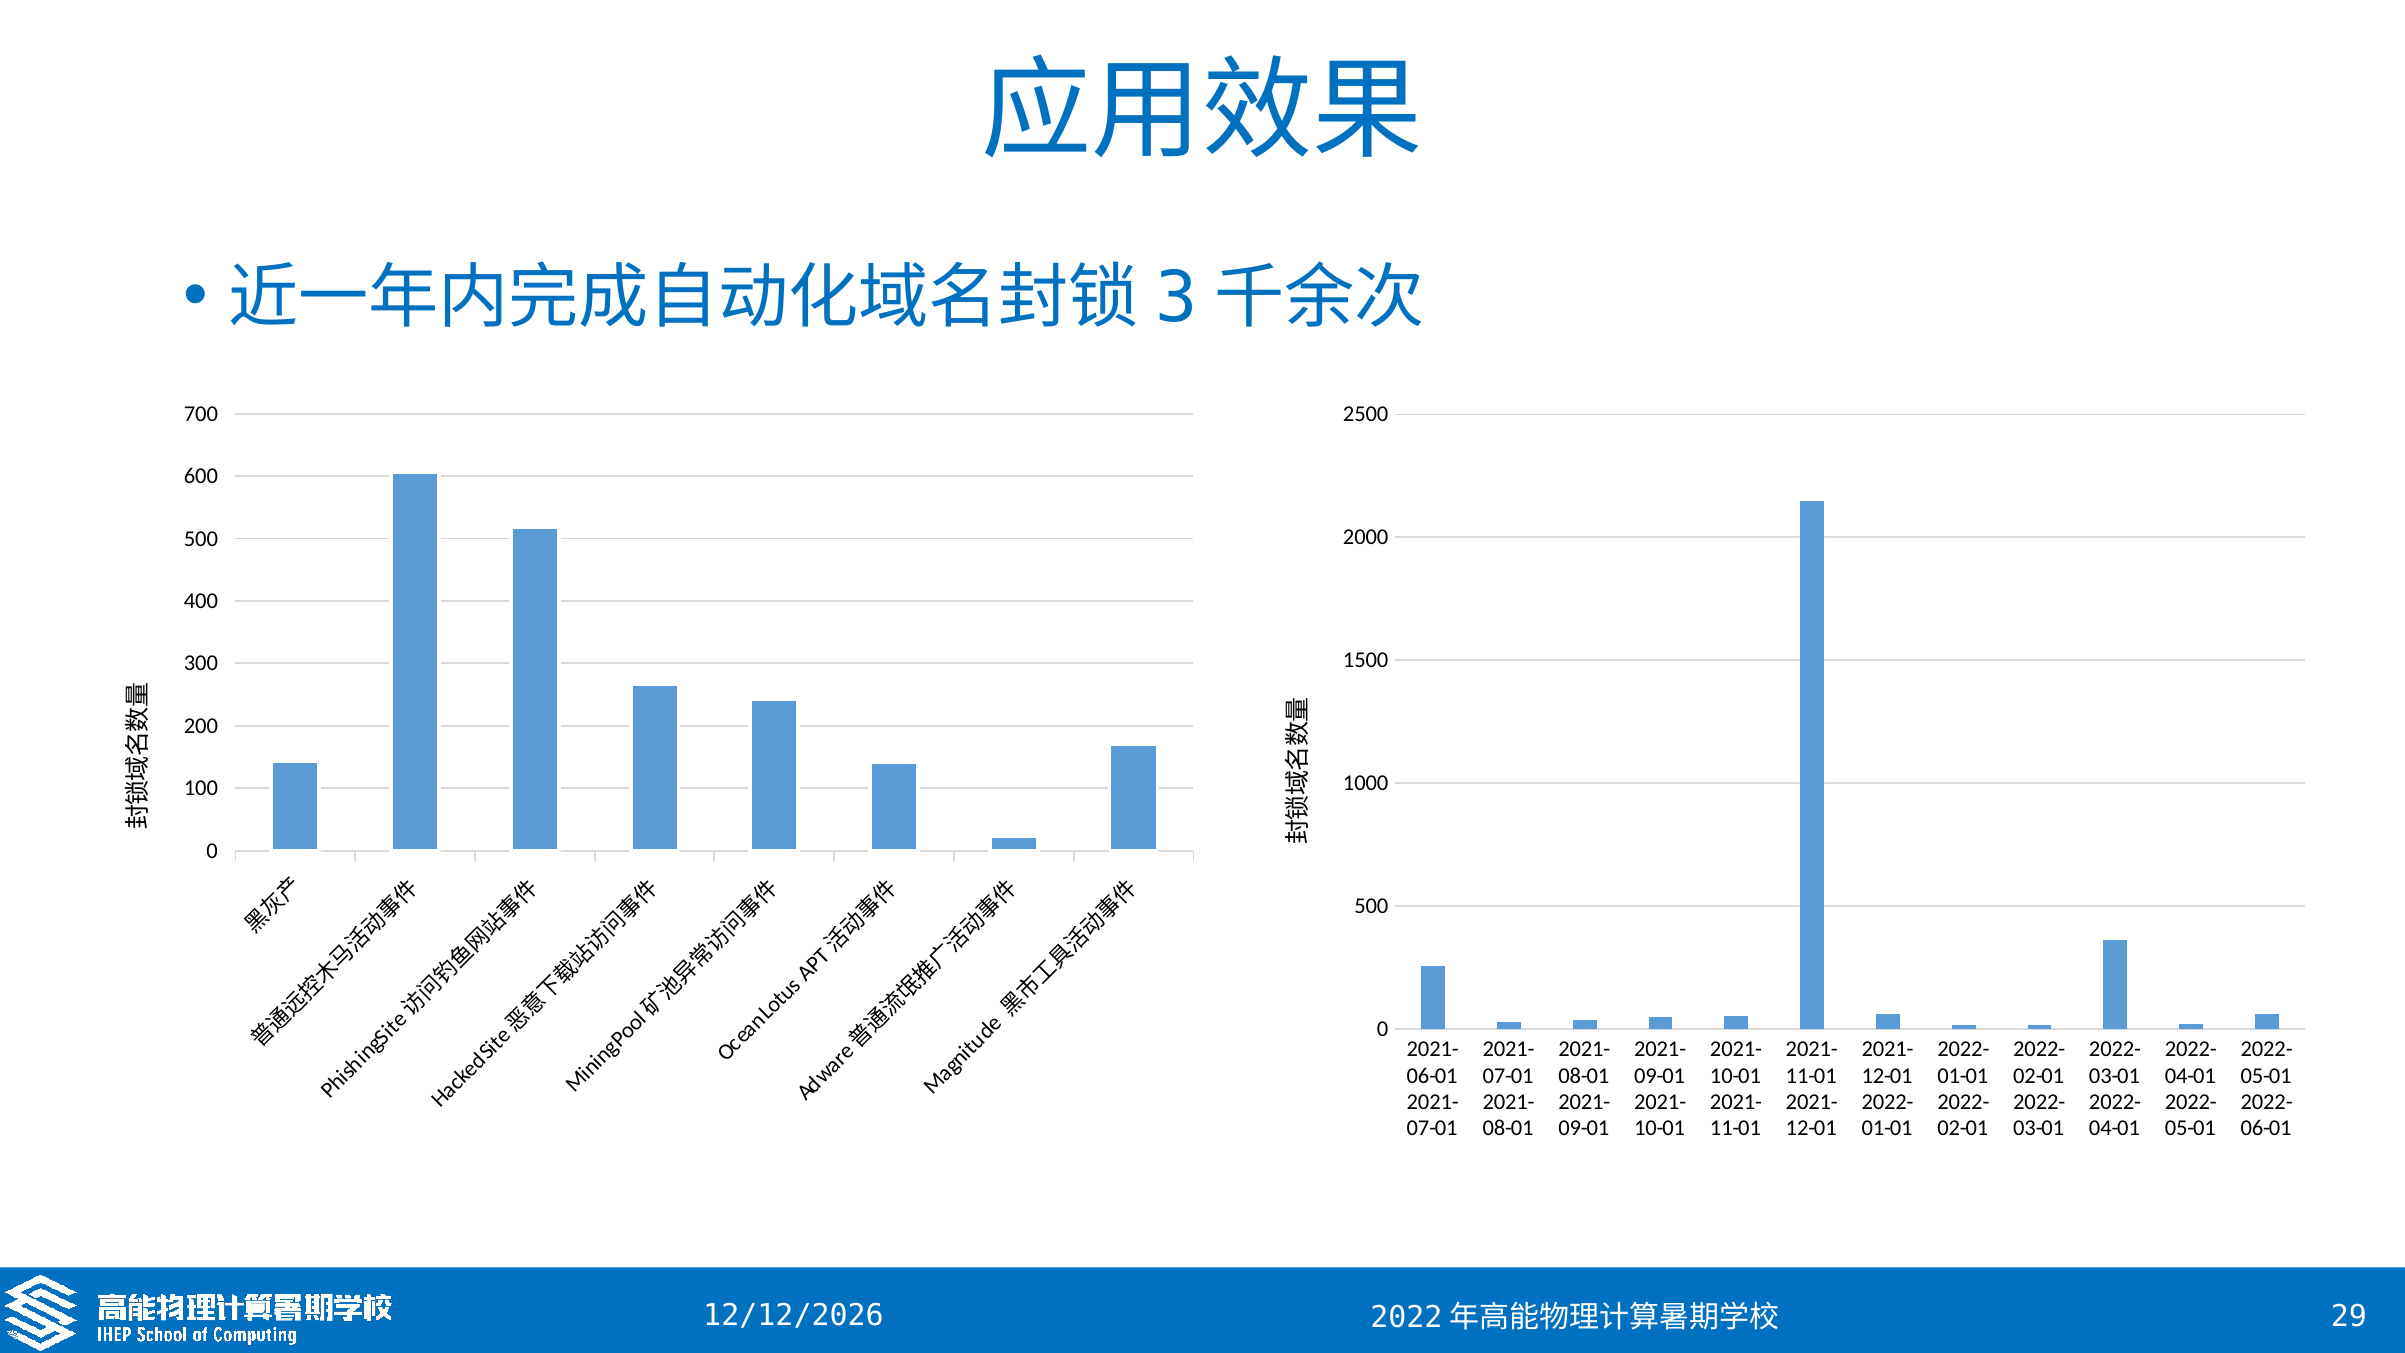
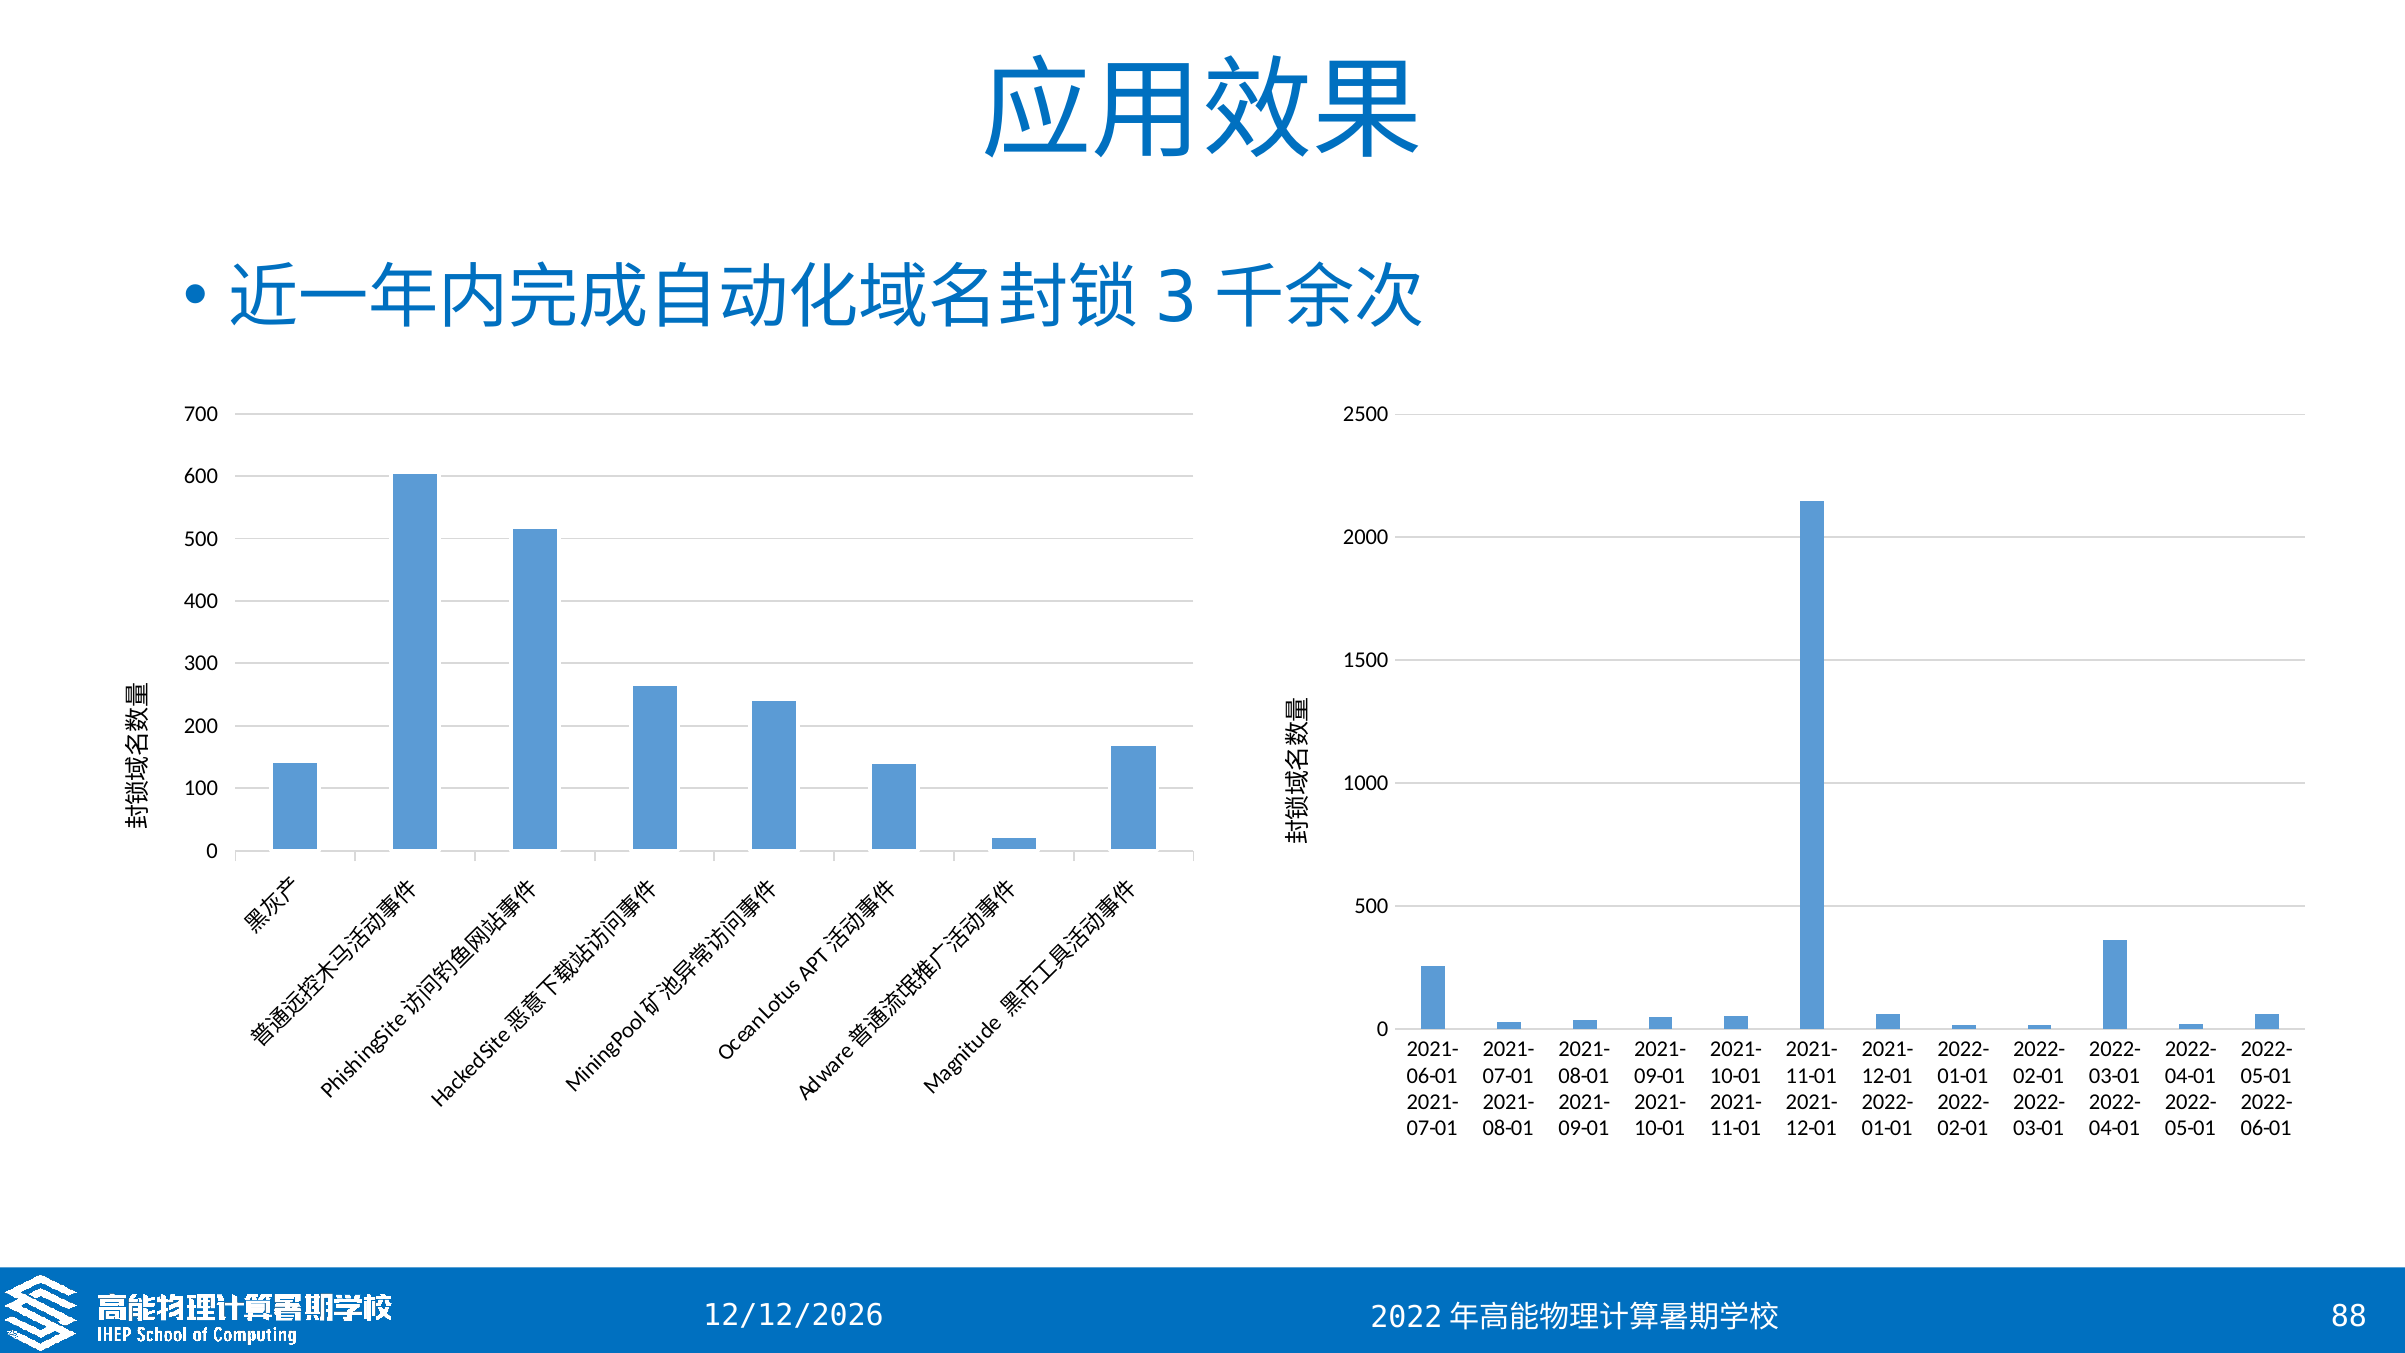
29: 29 -> 88 (2349, 1317)
